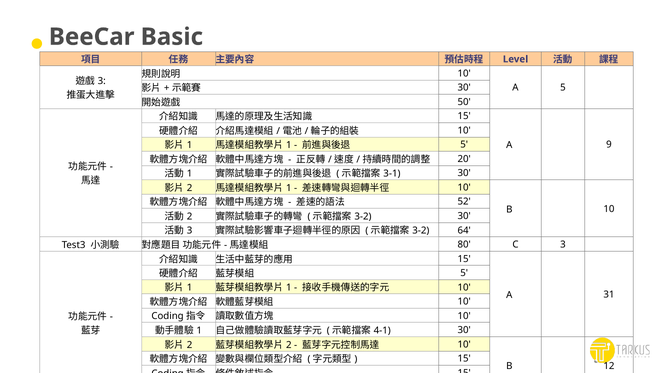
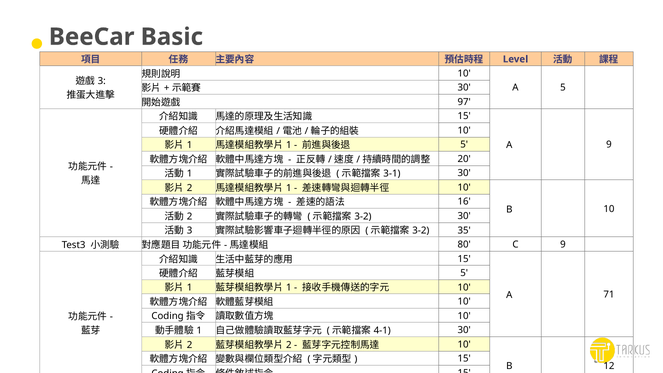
50: 50 -> 97 (464, 102)
52: 52 -> 16 (464, 202)
64: 64 -> 35 (464, 230)
C 3: 3 -> 9 (563, 245)
31: 31 -> 71 (609, 294)
